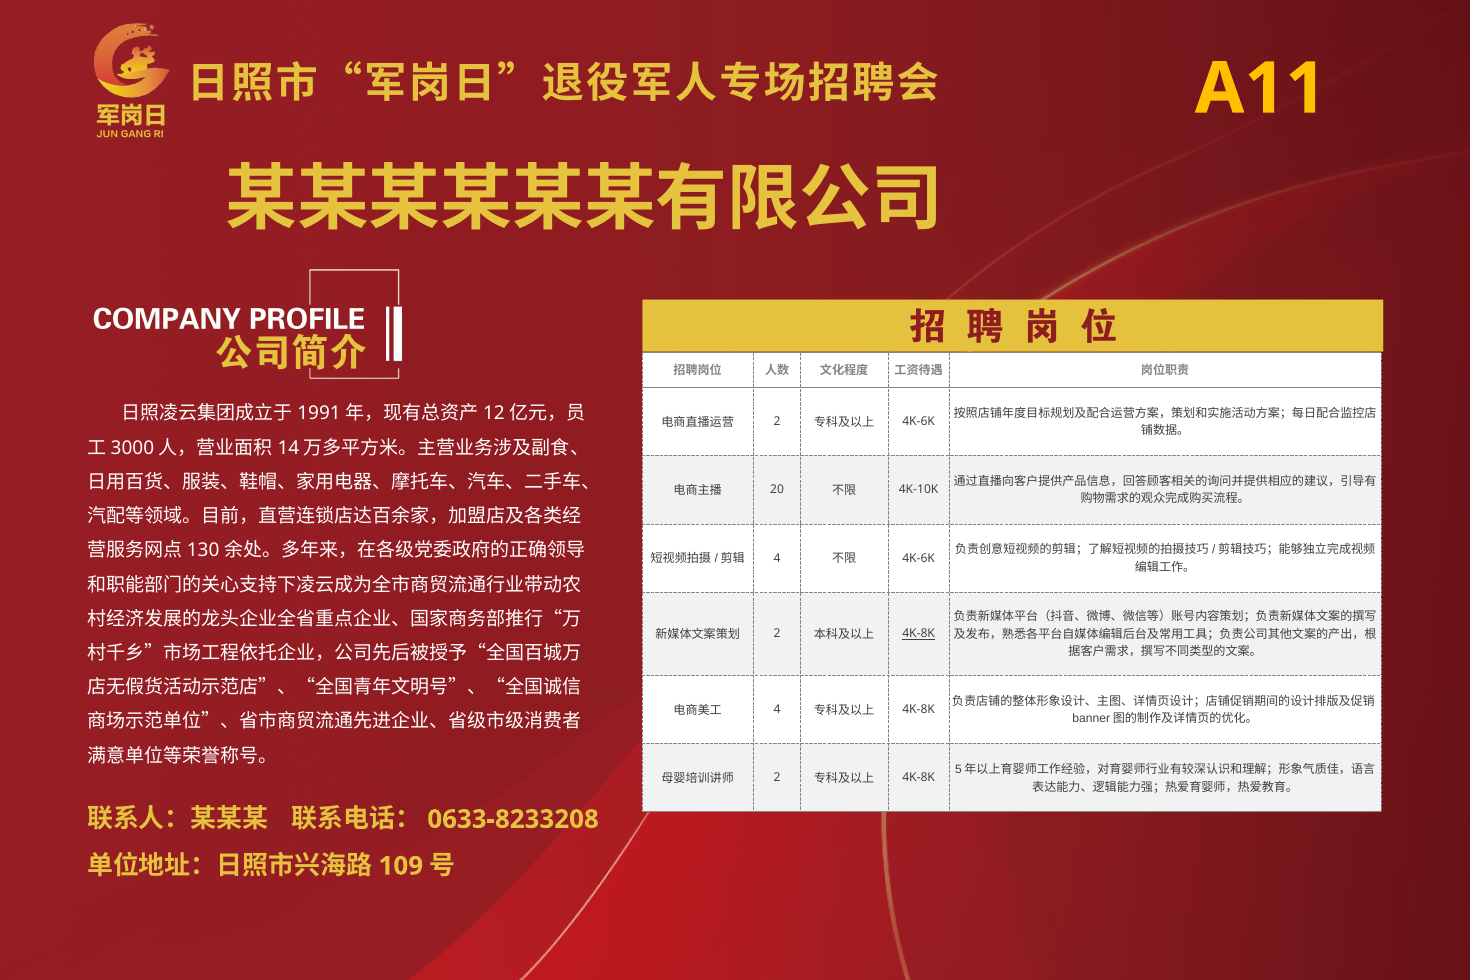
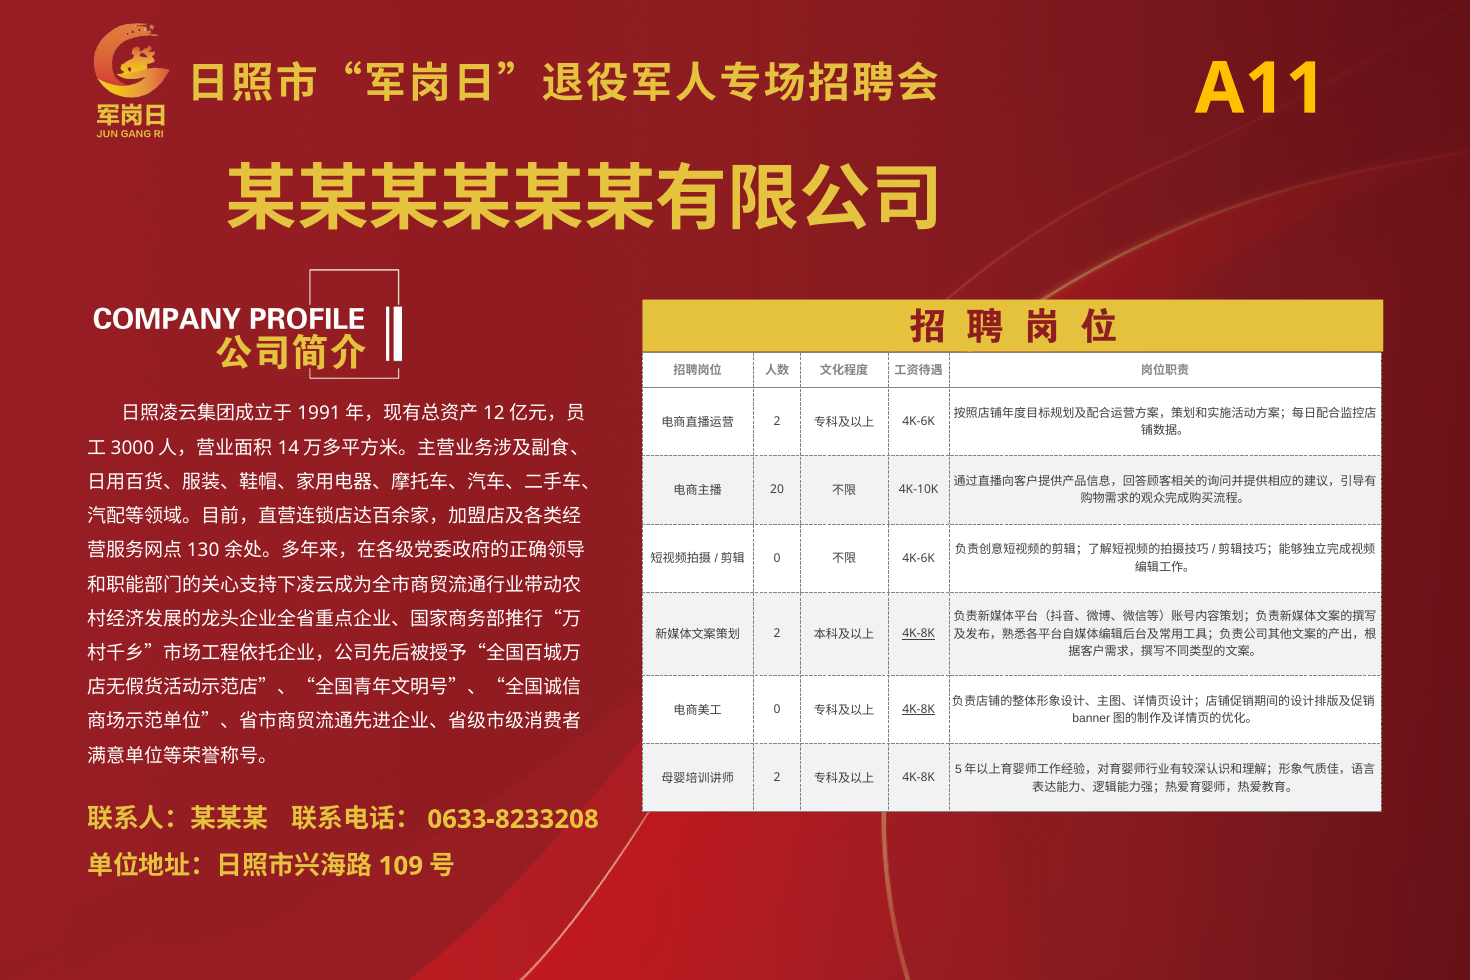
4: 4 -> 0 (777, 558)
4: 4 -> 0 (777, 710)
4K-8K underline: none -> present (919, 710)
